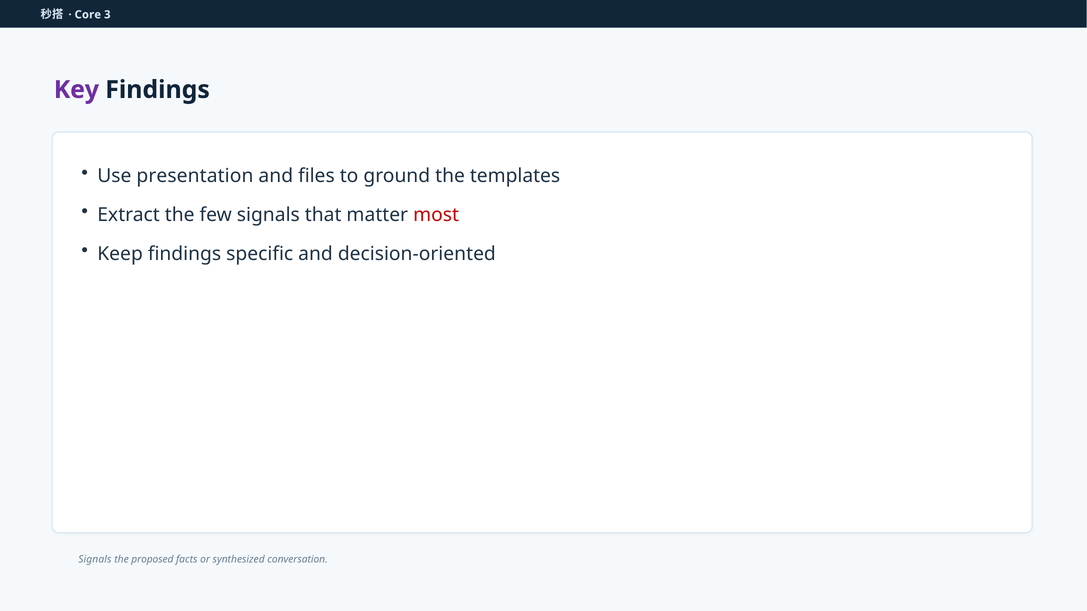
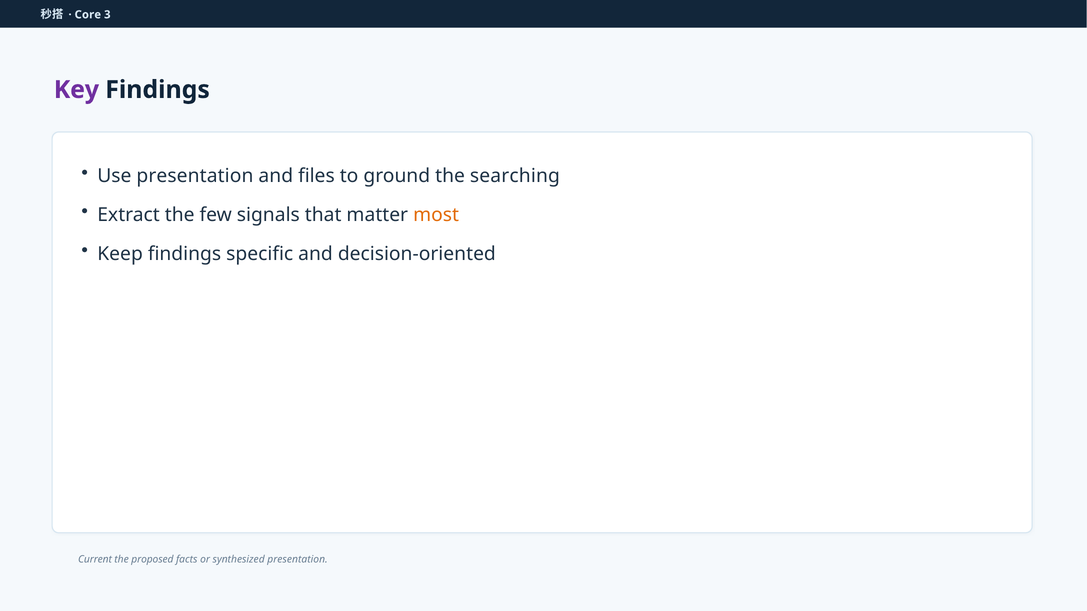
templates: templates -> searching (515, 176)
most colour: red -> orange (436, 215)
Signals: Signals -> Current (95, 560)
synthesized conversation: conversation -> presentation (298, 560)
